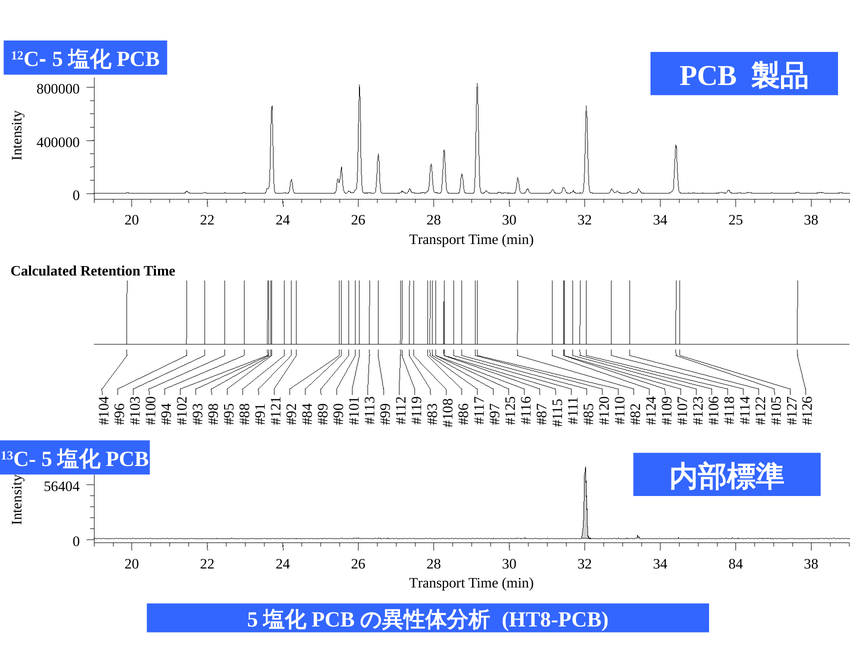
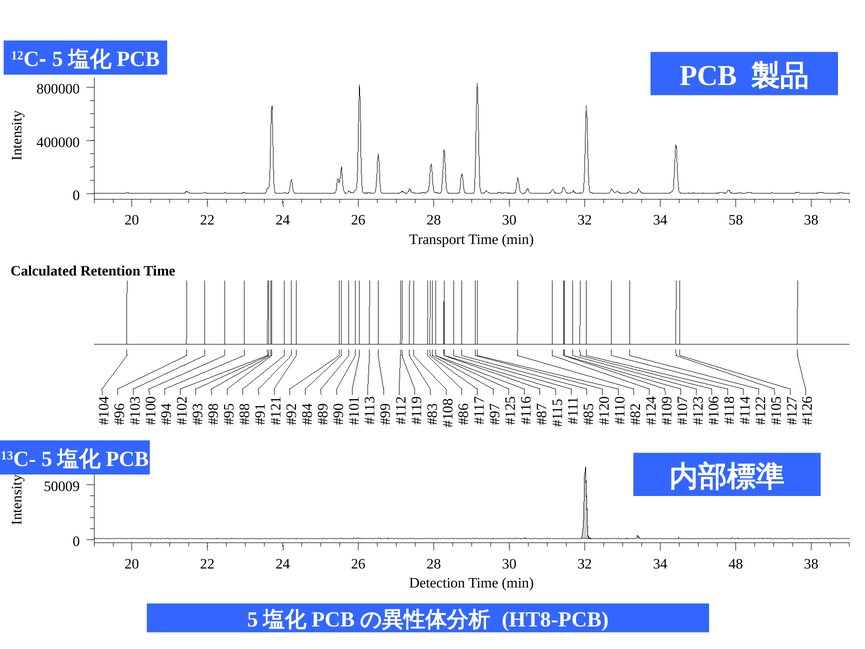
25: 25 -> 58 (736, 220)
56404: 56404 -> 50009 (62, 486)
84: 84 -> 48 (736, 564)
Transport: Transport -> Detection (437, 583)
